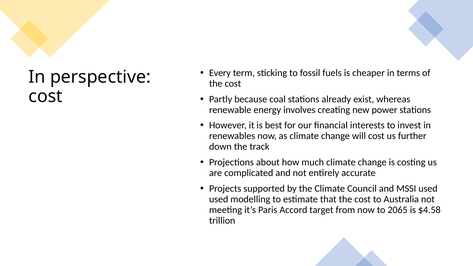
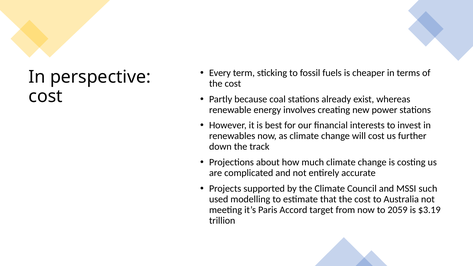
MSSI used: used -> such (428, 189)
2065: 2065 -> 2059 (398, 210)
$4.58: $4.58 -> $3.19 (429, 210)
